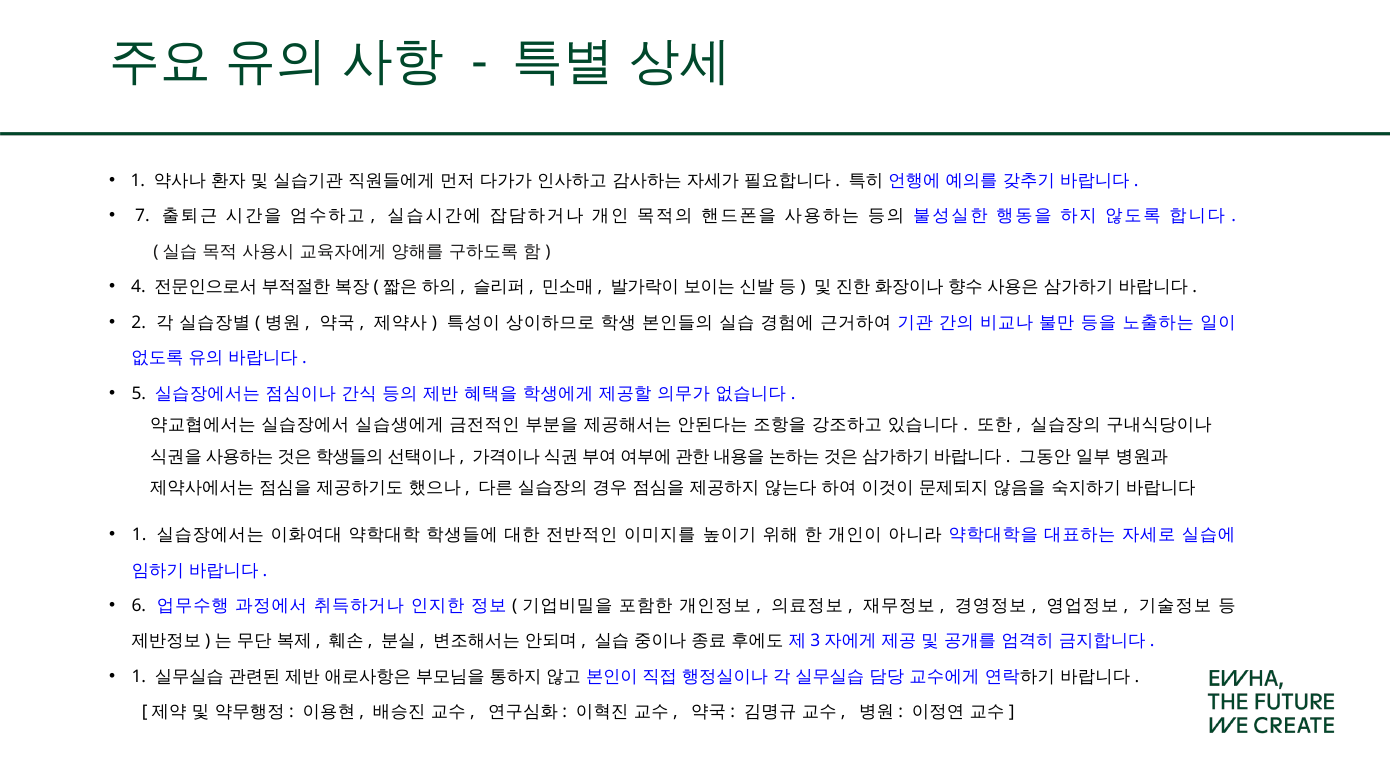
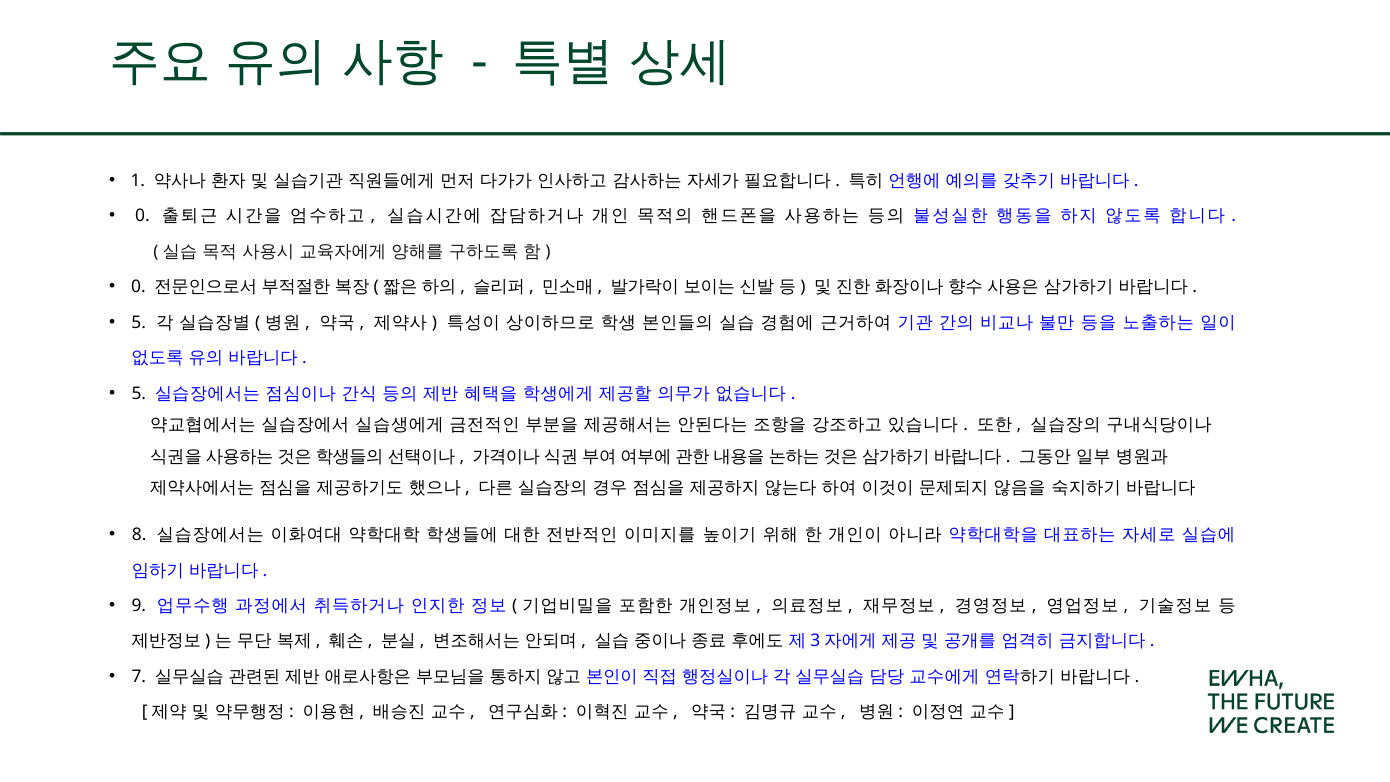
7: 7 -> 0 (142, 216)
4: 4 -> 0 (138, 287)
2: 2 -> 5 (139, 322)
1: 1 -> 8 (139, 535)
6: 6 -> 9 (139, 606)
1: 1 -> 7 (139, 677)
